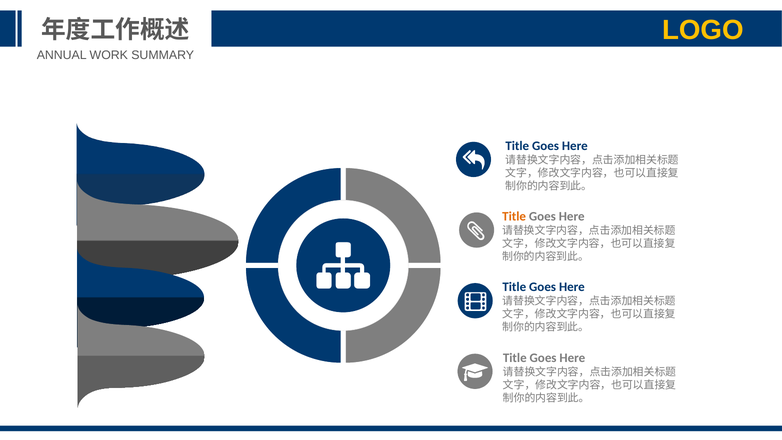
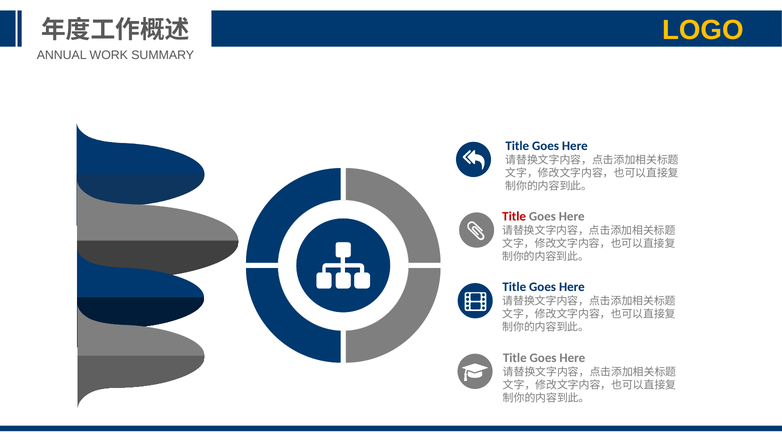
Title colour: orange -> red (514, 216)
